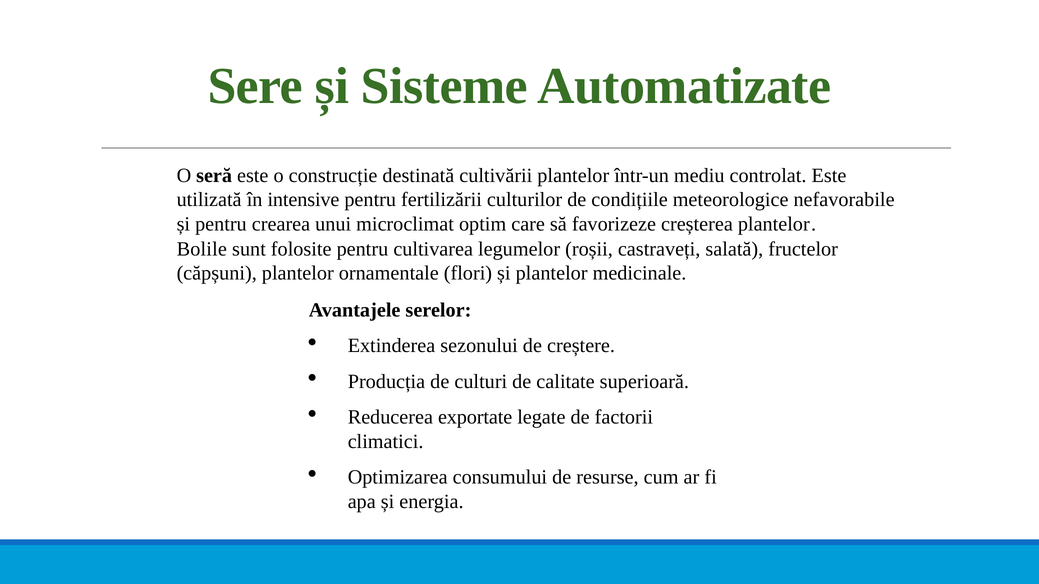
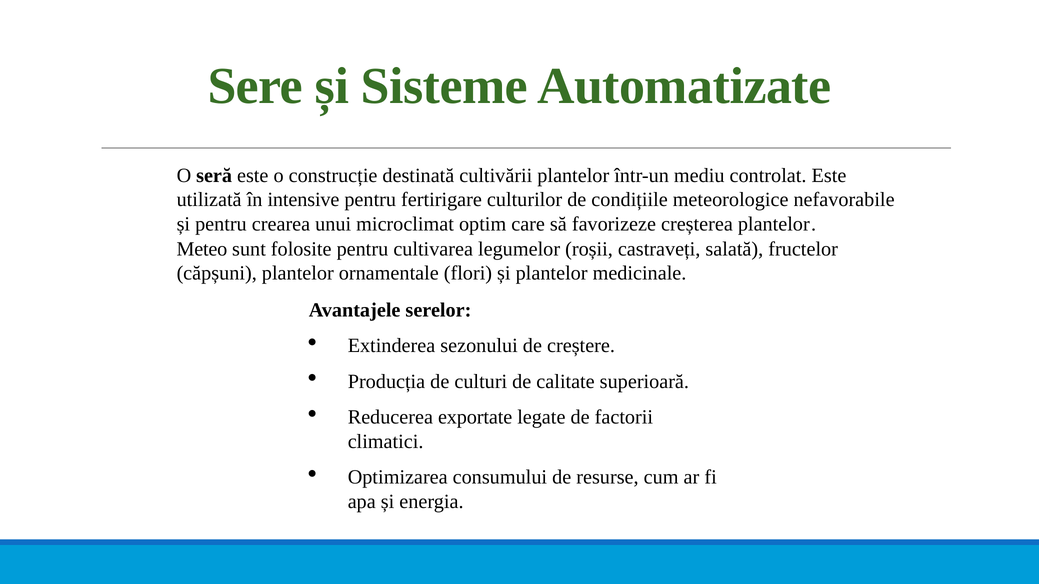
fertilizării: fertilizării -> fertirigare (442, 200)
Bolile: Bolile -> Meteo (202, 249)
